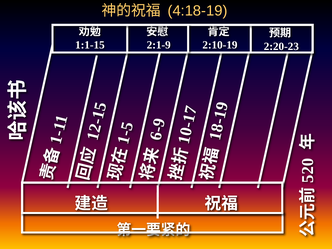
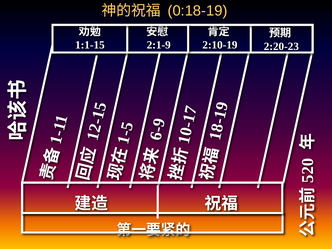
4:18-19: 4:18-19 -> 0:18-19 (198, 11)
